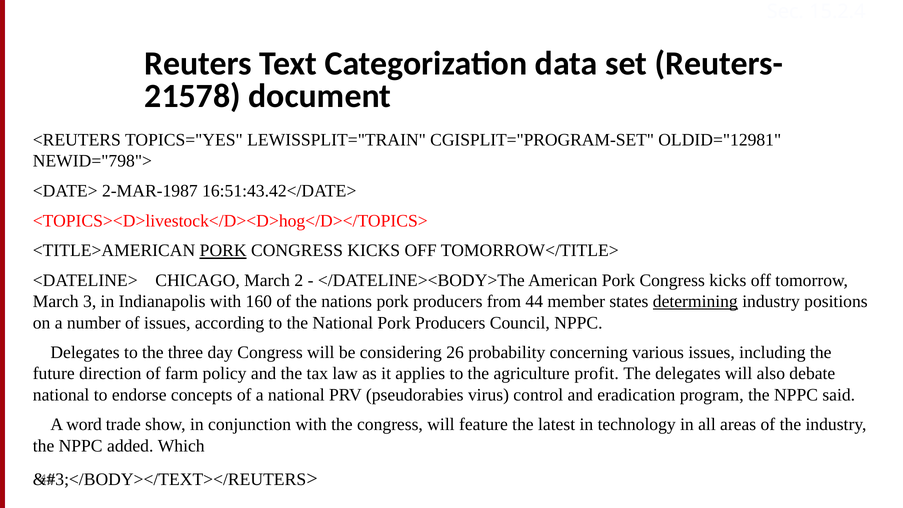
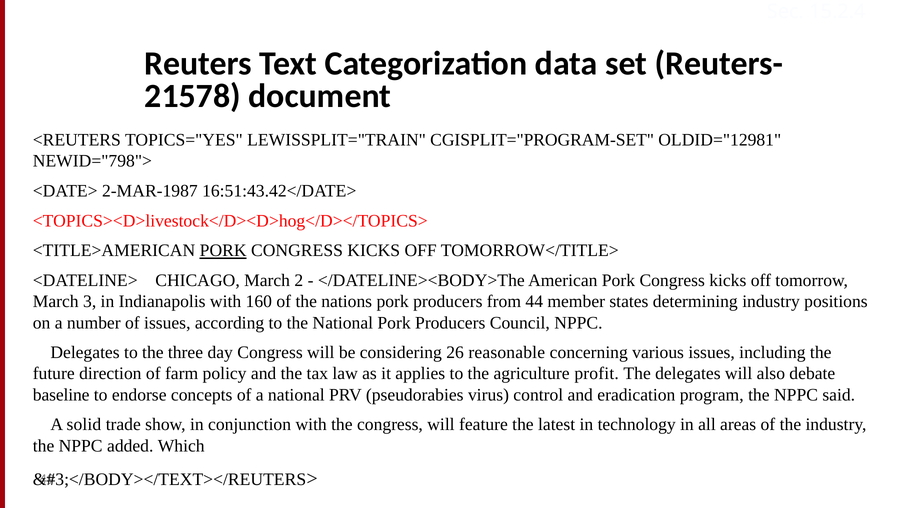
determining underline: present -> none (695, 302)
probability: probability -> reasonable (507, 353)
national: national -> baseline (61, 395)
word: word -> solid (84, 425)
